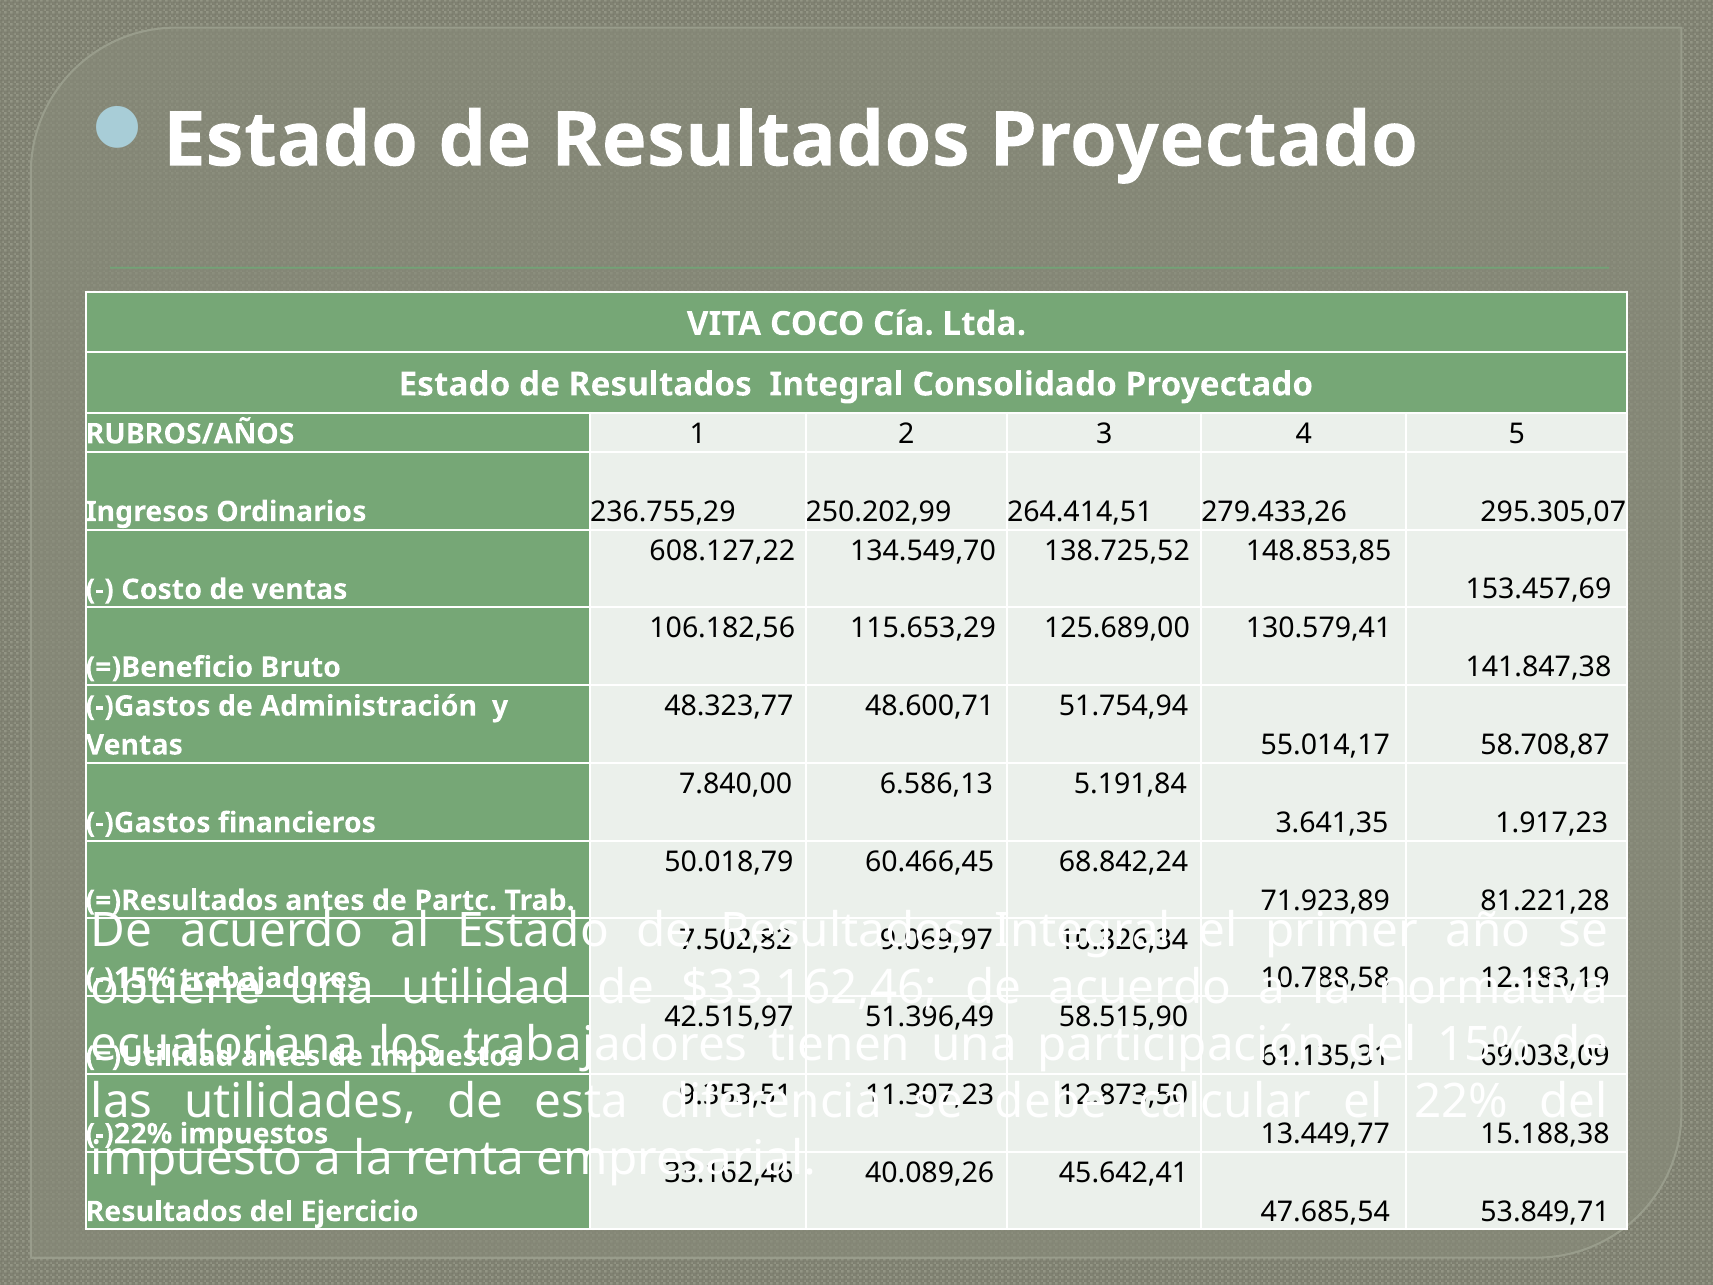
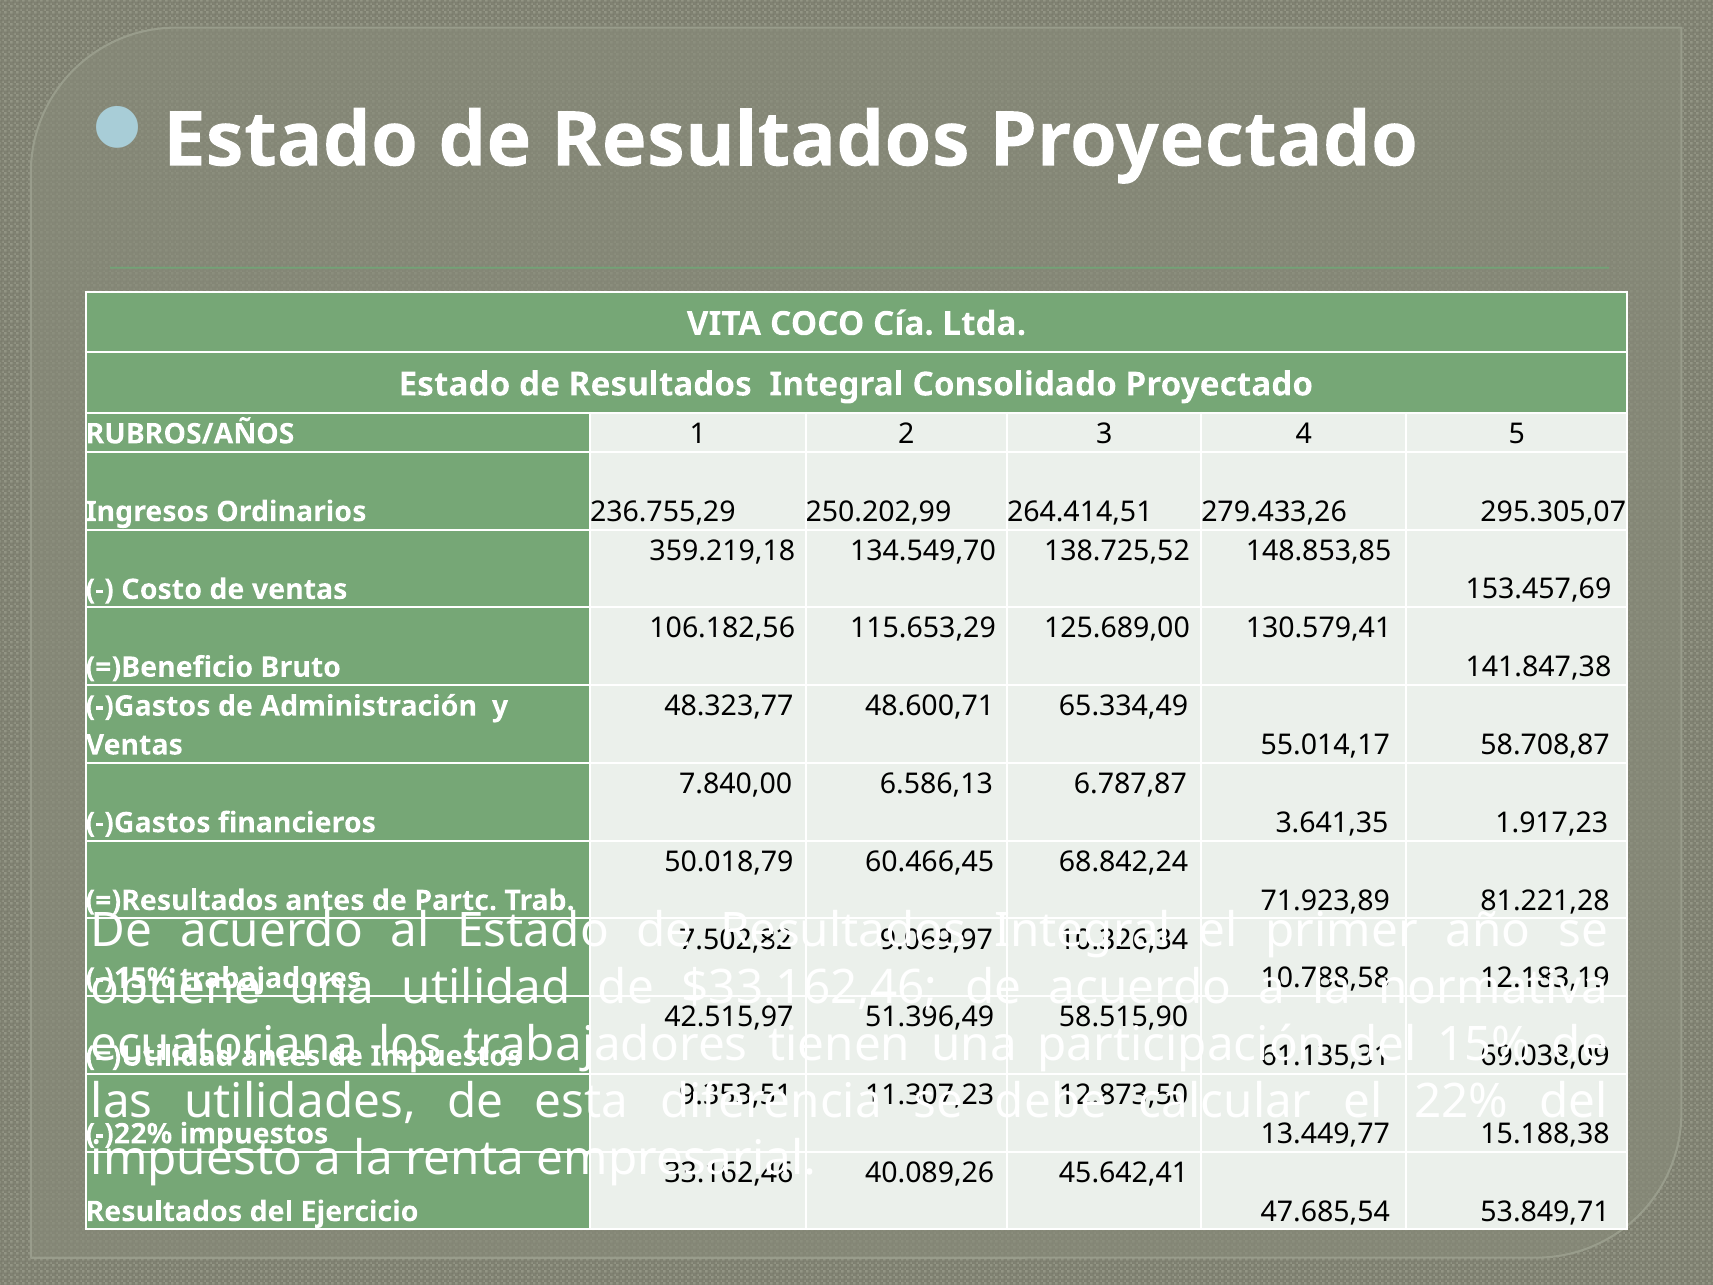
608.127,22: 608.127,22 -> 359.219,18 (722, 551)
51.754,94: 51.754,94 -> 65.334,49 (1124, 706)
5.191,84: 5.191,84 -> 6.787,87 (1130, 784)
